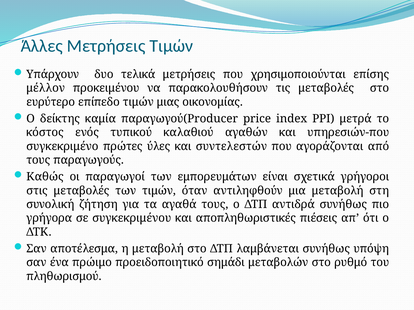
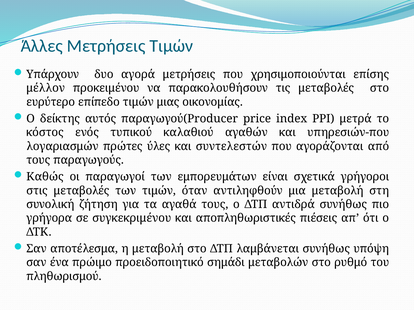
τελικά: τελικά -> αγορά (138, 74)
καμία: καμία -> αυτός (101, 119)
συγκεκριμένο: συγκεκριμένο -> λογαριασμών (62, 146)
